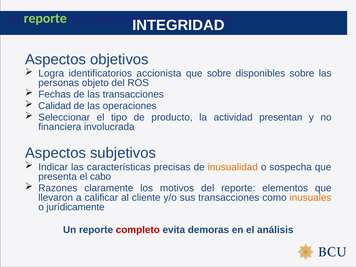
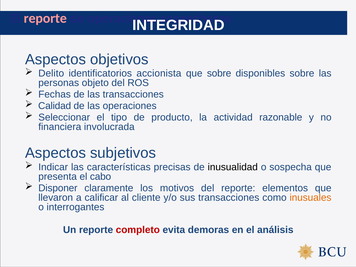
reporte colour: light green -> pink (45, 18)
Logra: Logra -> Delito (51, 73)
presentan: presentan -> razonable (281, 117)
inusualidad colour: orange -> black (233, 167)
Razones: Razones -> Disponer (58, 188)
jurídicamente: jurídicamente -> interrogantes (75, 207)
